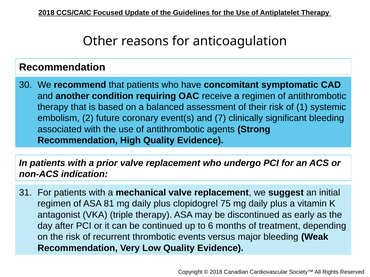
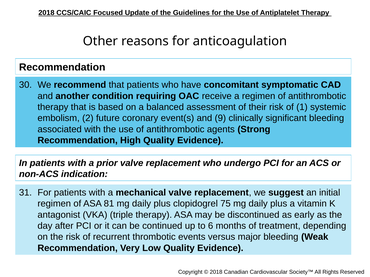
7: 7 -> 9 (220, 118)
